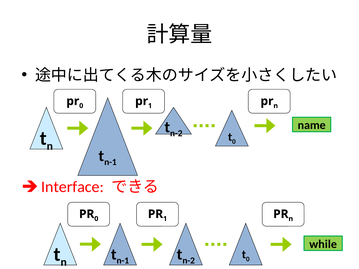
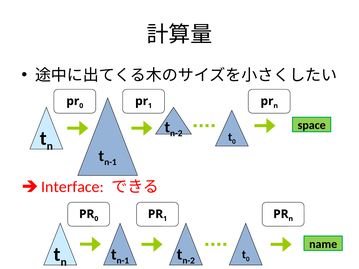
name: name -> space (312, 125)
while: while -> name (323, 244)
